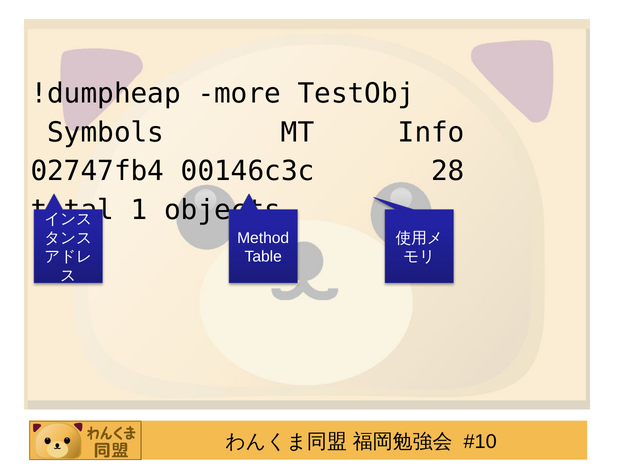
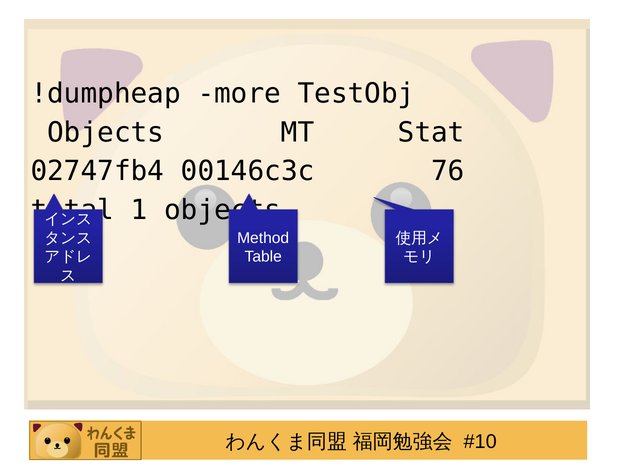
Symbols: Symbols -> Objects (106, 132)
Info: Info -> Stat (431, 132)
28: 28 -> 76 (448, 171)
